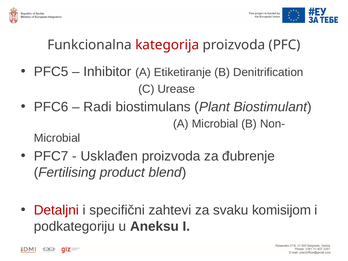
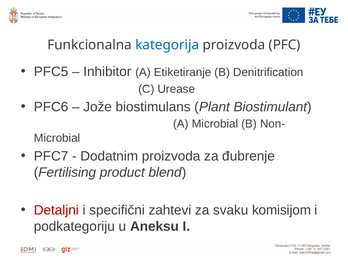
kategorija colour: red -> blue (167, 45)
Radi: Radi -> Jože (98, 107)
Usklađen: Usklađen -> Dodatnim (109, 156)
